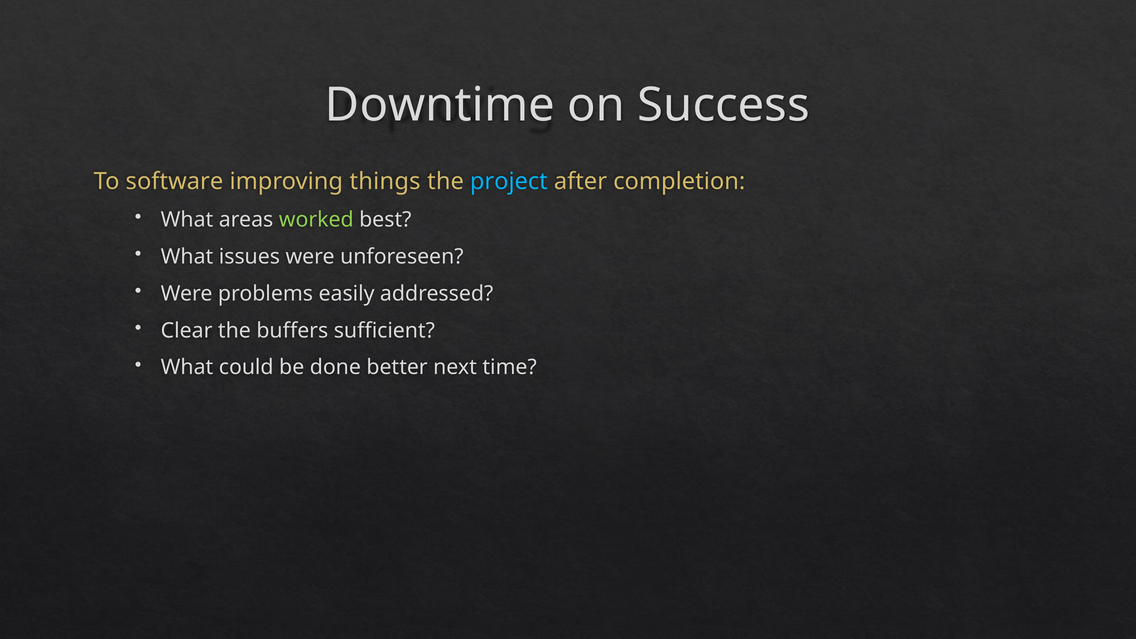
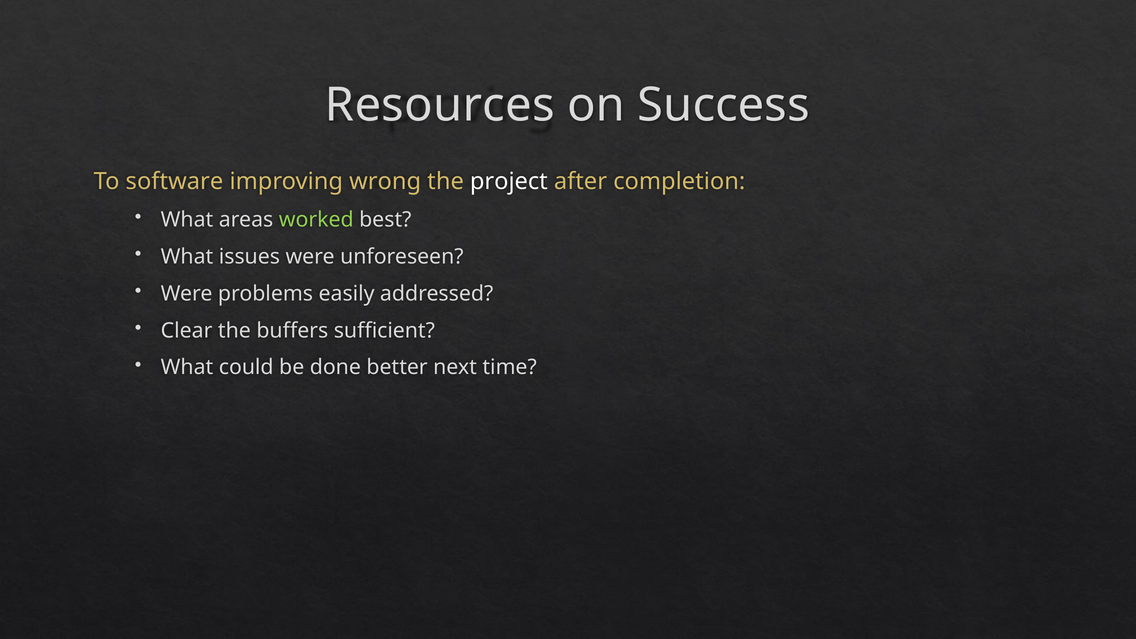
Downtime: Downtime -> Resources (440, 105)
things: things -> wrong (385, 182)
project colour: light blue -> white (509, 182)
